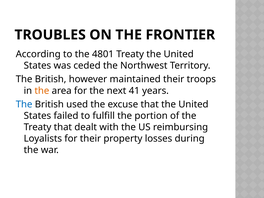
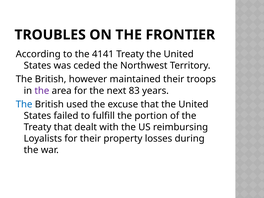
4801: 4801 -> 4141 (103, 54)
the colour: orange -> purple (42, 91)
41: 41 -> 83 (134, 91)
